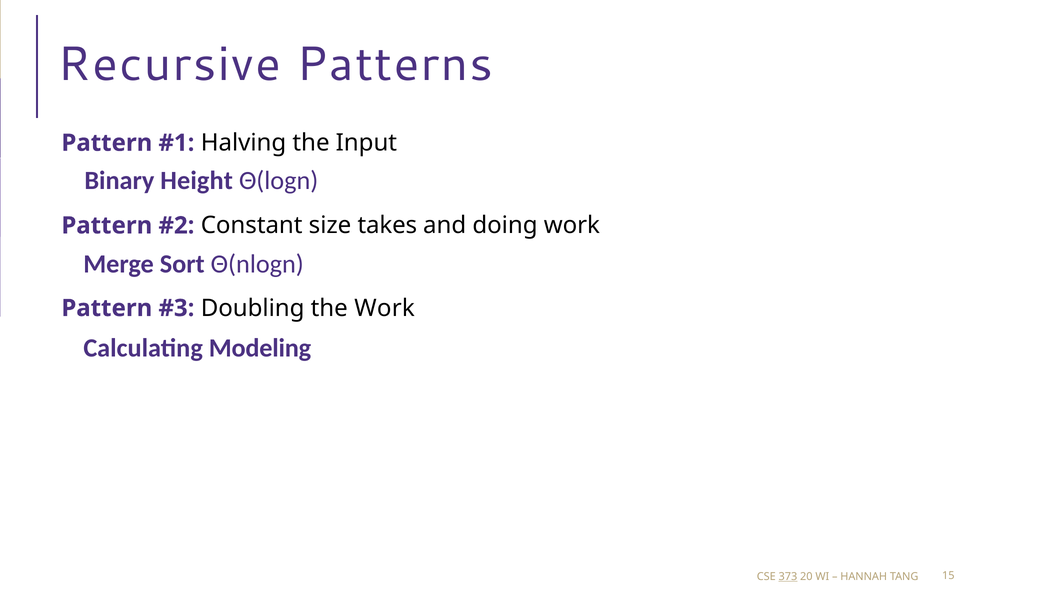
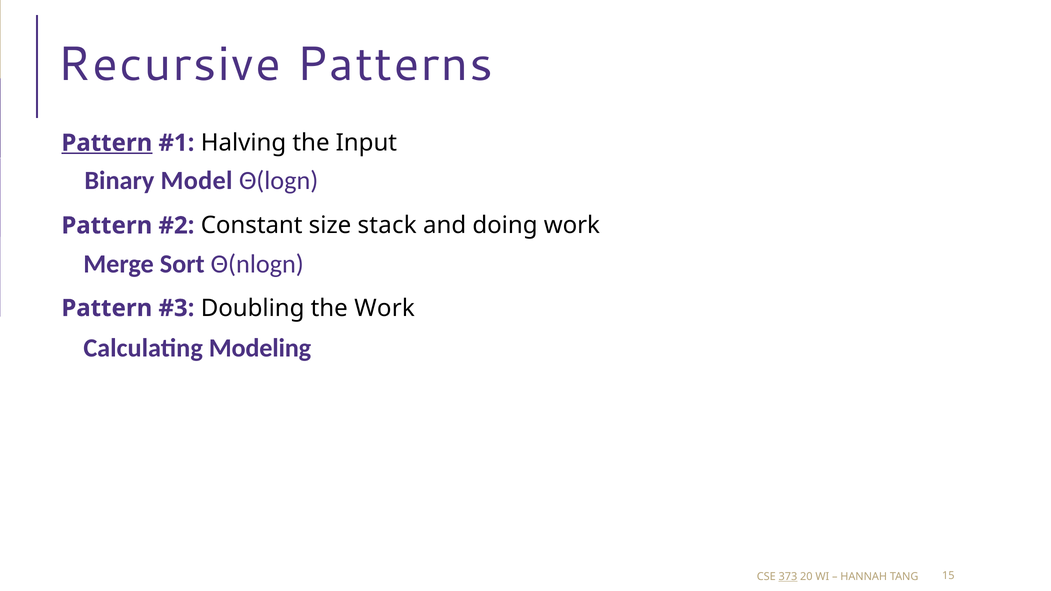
Pattern underline: none -> present (107, 143)
Height: Height -> Model (197, 181)
takes: takes -> stack (387, 226)
